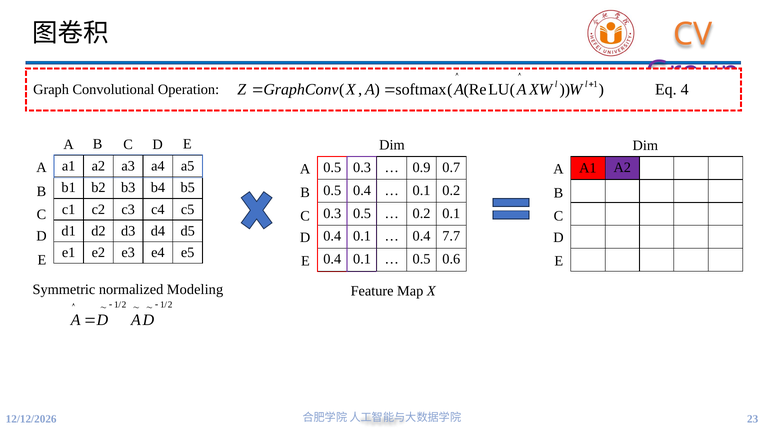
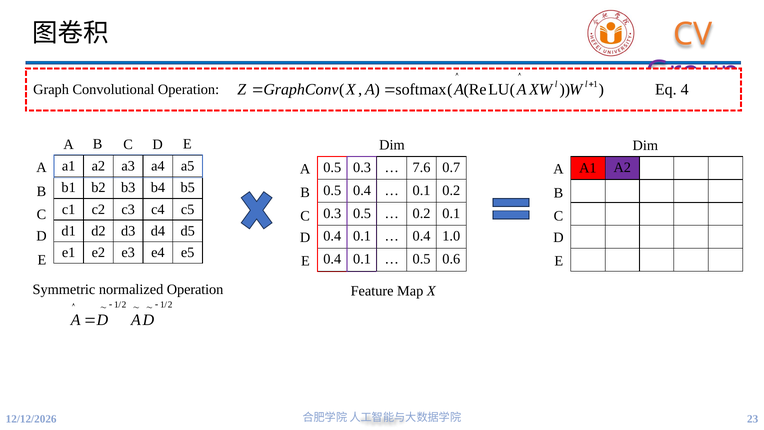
0.9: 0.9 -> 7.6 (422, 167)
7.7: 7.7 -> 1.0 (451, 236)
normalized Modeling: Modeling -> Operation (195, 289)
